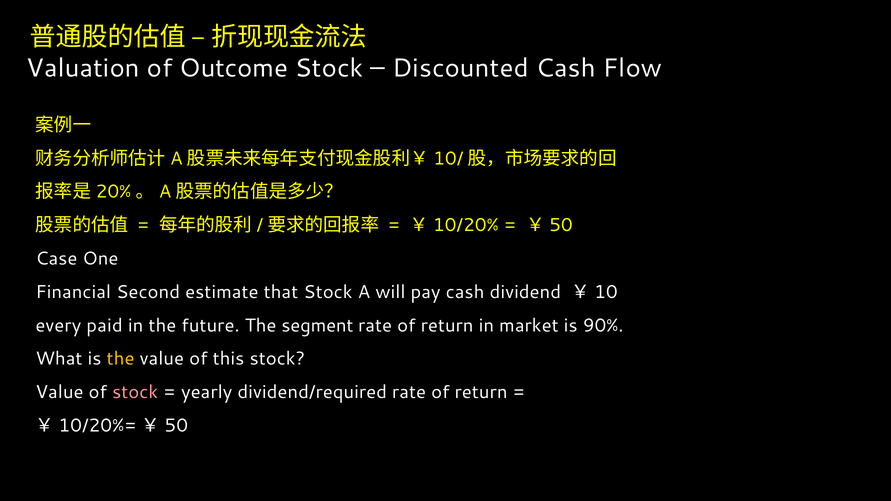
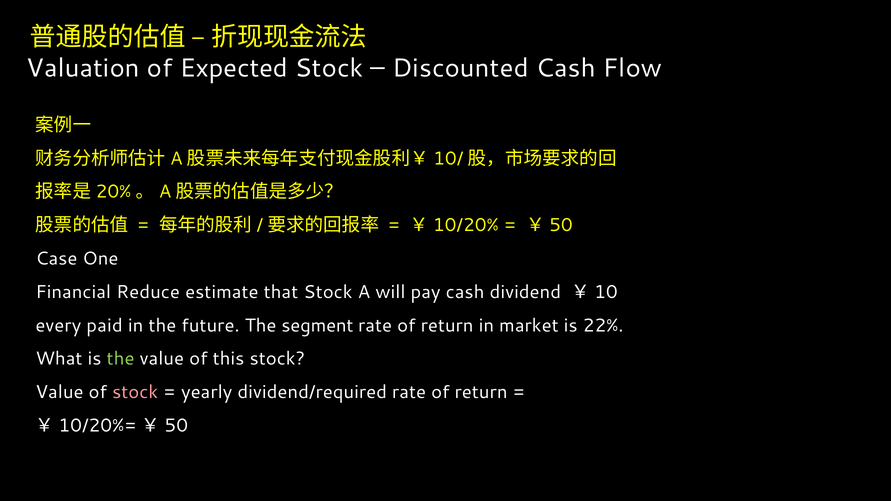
Outcome: Outcome -> Expected (234, 68)
Second: Second -> Reduce (148, 292)
90%: 90% -> 22% (603, 326)
the colour: yellow -> light green (121, 359)
